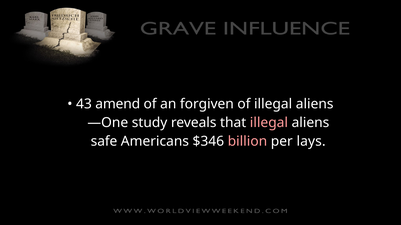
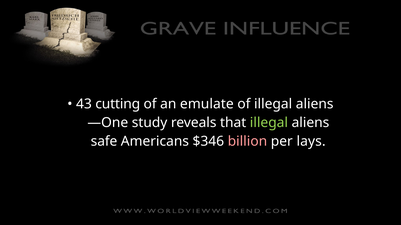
amend: amend -> cutting (118, 104)
forgiven: forgiven -> emulate (207, 104)
illegal colour: pink -> light green (269, 123)
